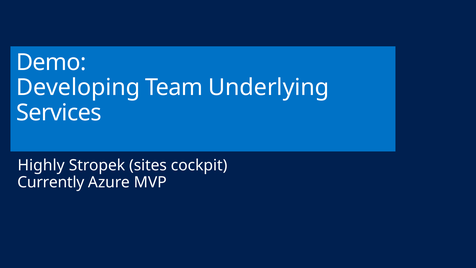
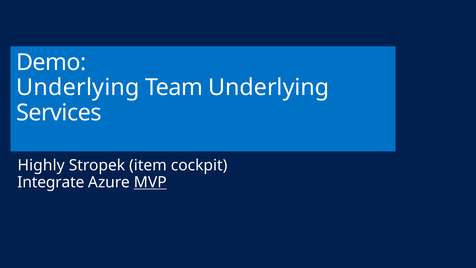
Developing: Developing -> Underlying (78, 88)
sites: sites -> item (148, 165)
Currently: Currently -> Integrate (51, 182)
MVP underline: none -> present (150, 182)
